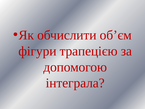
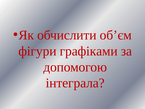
трапецією: трапецією -> графіками (89, 51)
